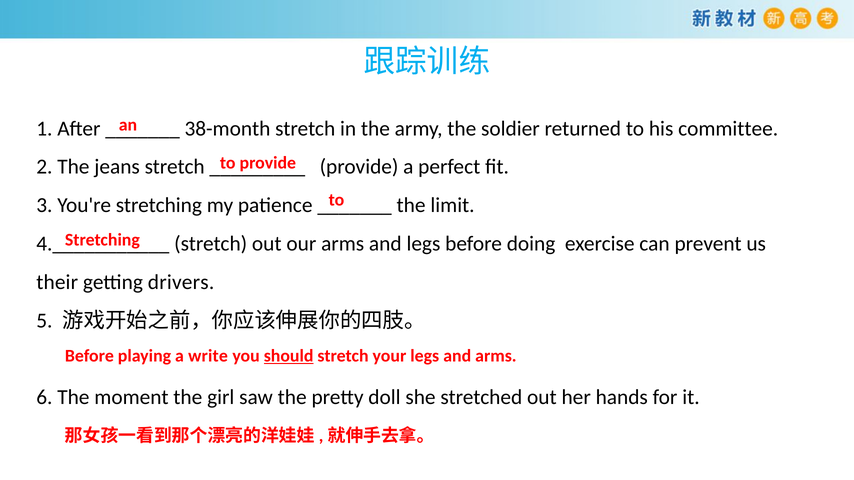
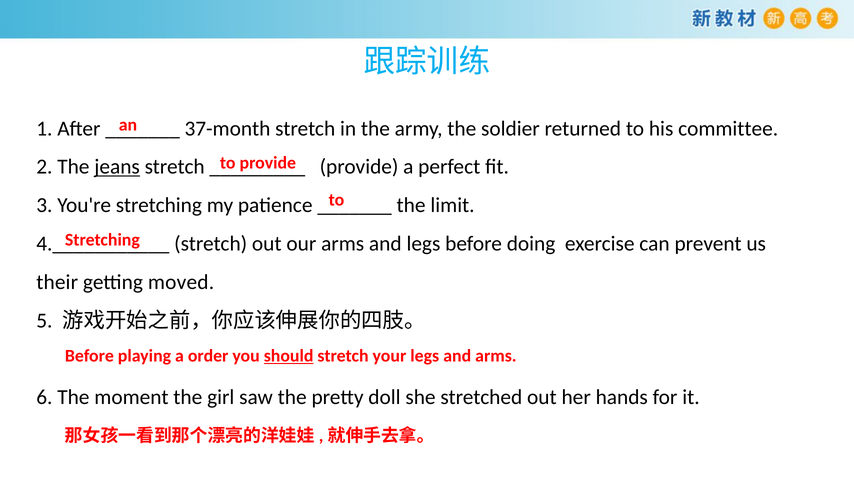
38-month: 38-month -> 37-month (227, 129)
jeans underline: none -> present (117, 167)
drivers: drivers -> moved (181, 282)
write: write -> order (208, 356)
